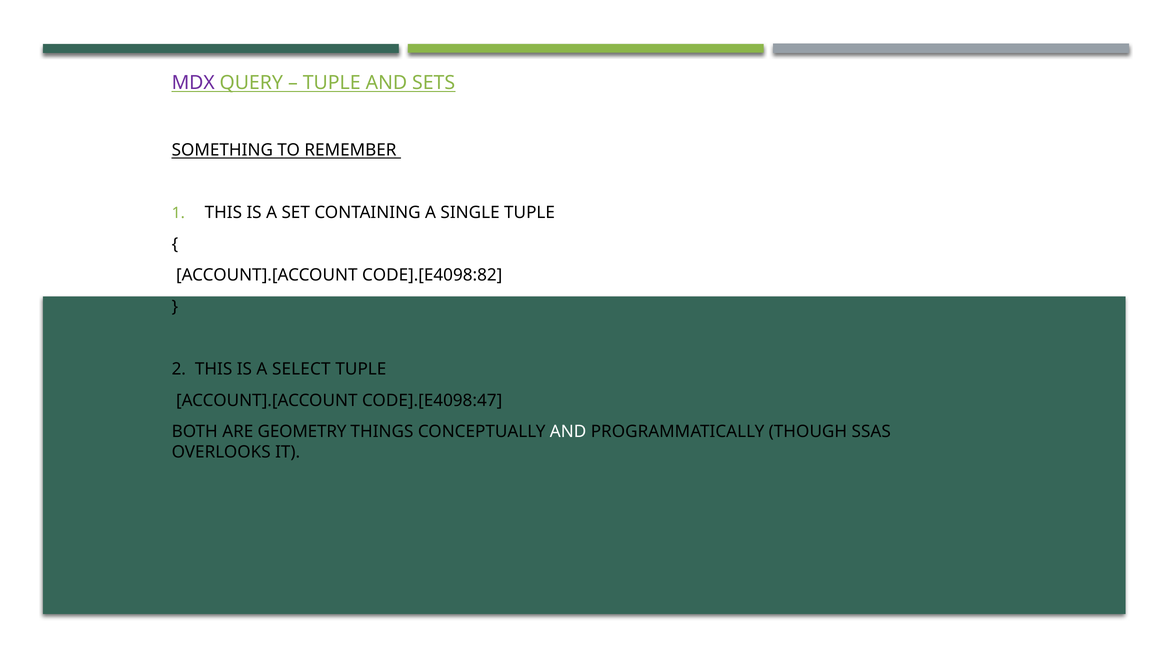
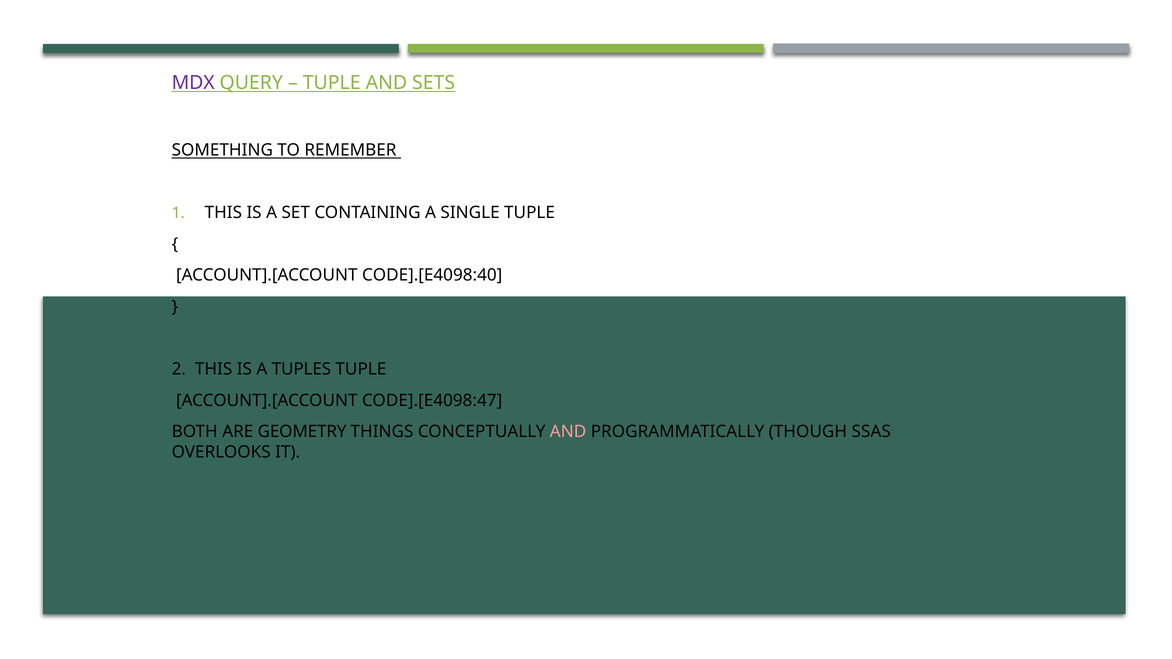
CODE].[E4098:82: CODE].[E4098:82 -> CODE].[E4098:40 (432, 275)
SELECT: SELECT -> TUPLES (301, 369)
AND colour: white -> pink (568, 432)
